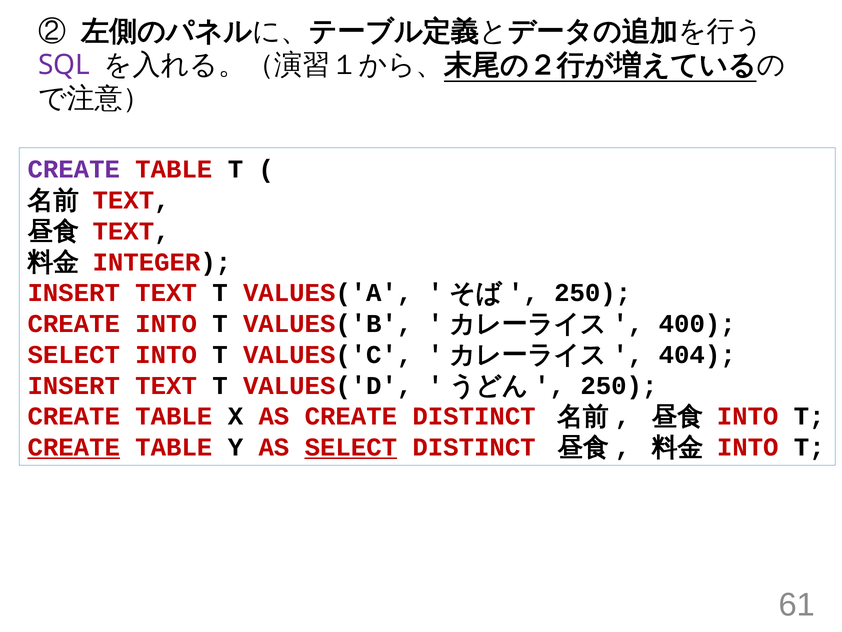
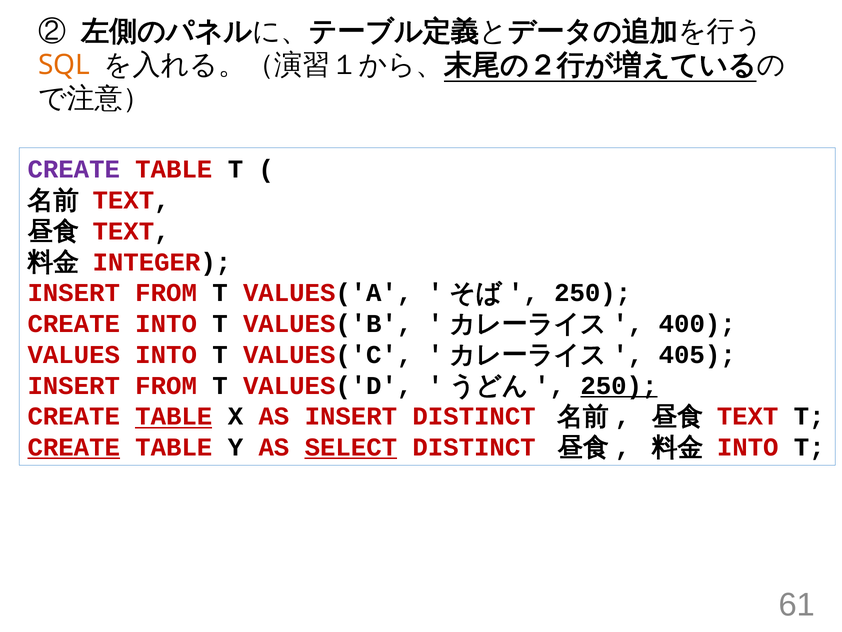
SQL colour: purple -> orange (64, 65)
TEXT: TEXT -> FROM (166, 293)
SELECT: SELECT -> VALUES (74, 354)
404: 404 -> 405 (697, 354)
TEXT: TEXT -> FROM (166, 385)
250 underline: none -> present (619, 385)
TABLE underline: none -> present (174, 416)
AS CREATE: CREATE -> INSERT (351, 416)
INTO: INTO -> TEXT (748, 416)
